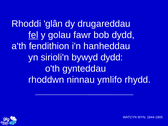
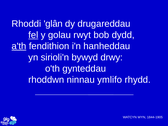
fawr: fawr -> rwyt (82, 35)
a'th underline: none -> present (19, 46)
bywyd dydd: dydd -> drwy (112, 57)
